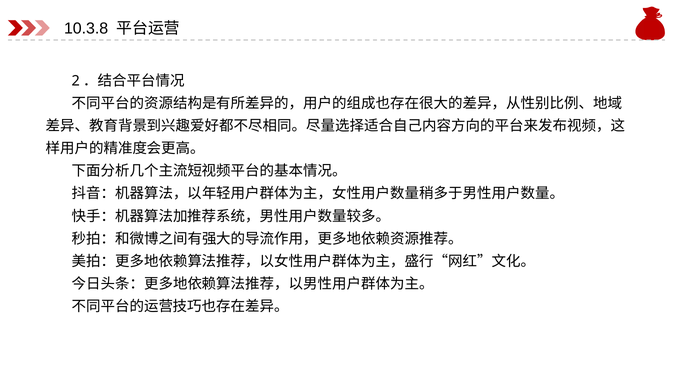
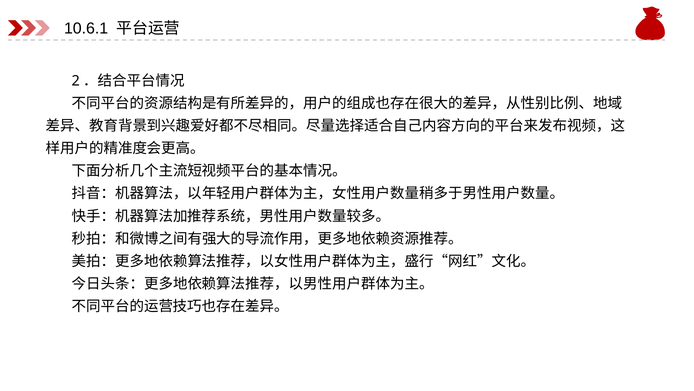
10.3.8: 10.3.8 -> 10.6.1 (86, 28)
